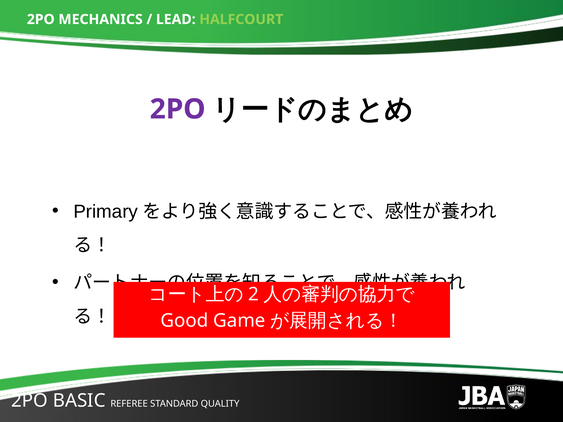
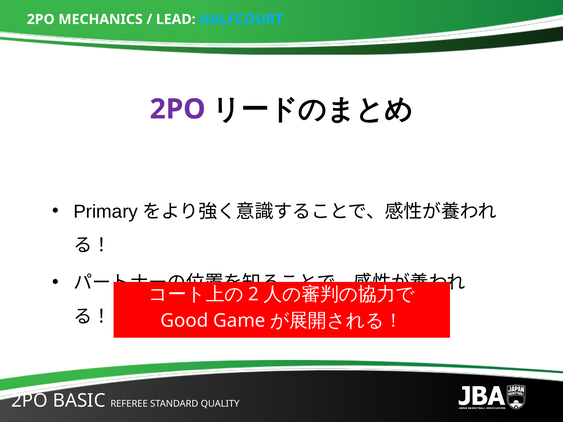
HALFCOURT colour: light green -> light blue (241, 19)
